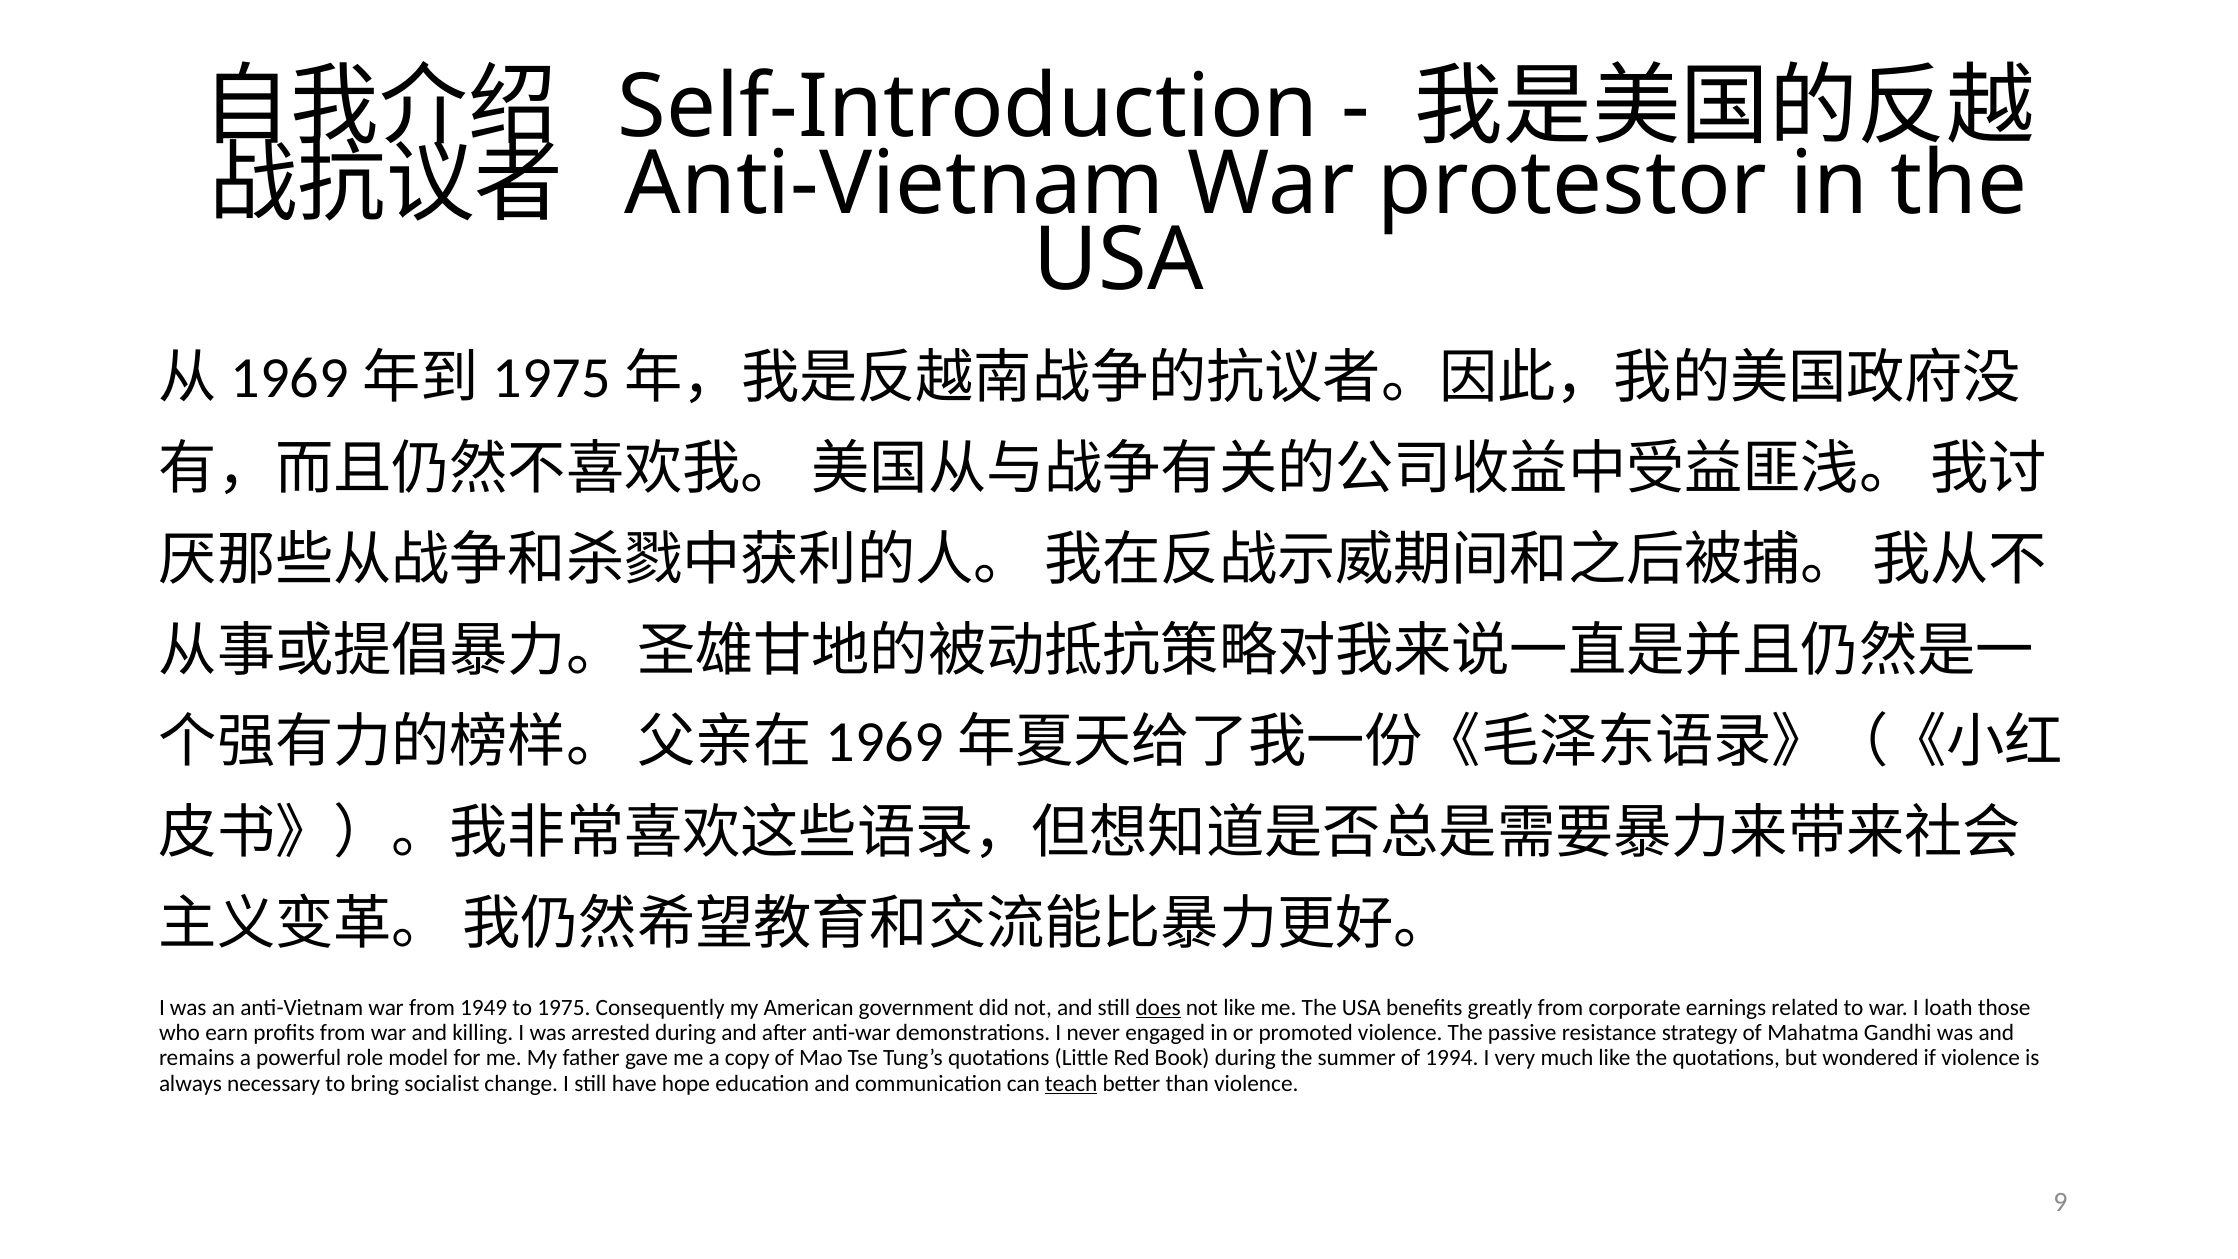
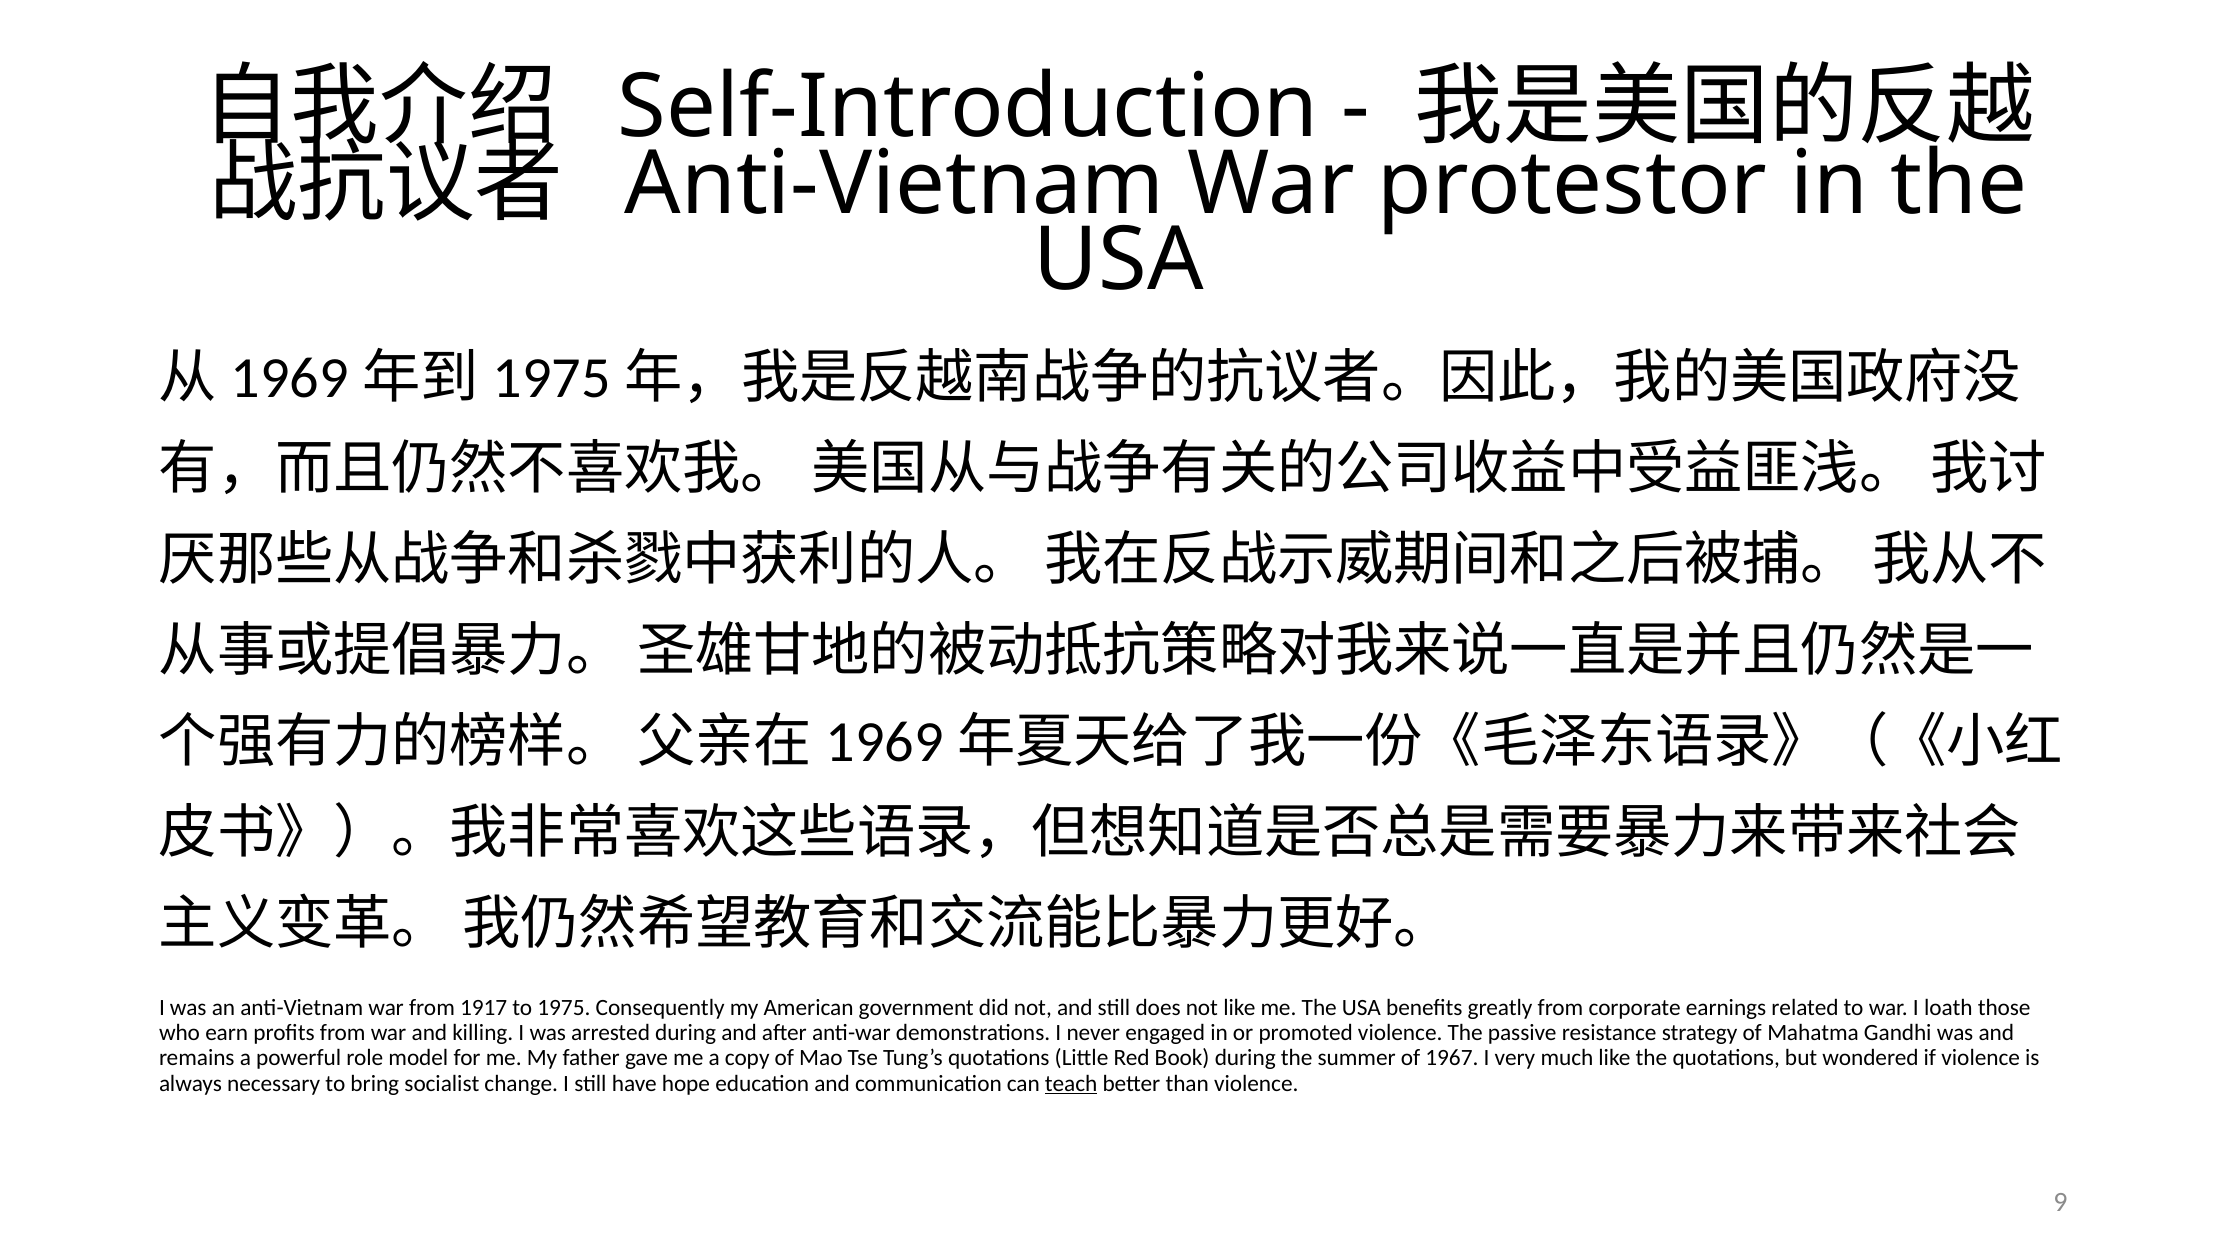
1949: 1949 -> 1917 (484, 1007)
does underline: present -> none (1158, 1007)
1994: 1994 -> 1967 (1452, 1058)
